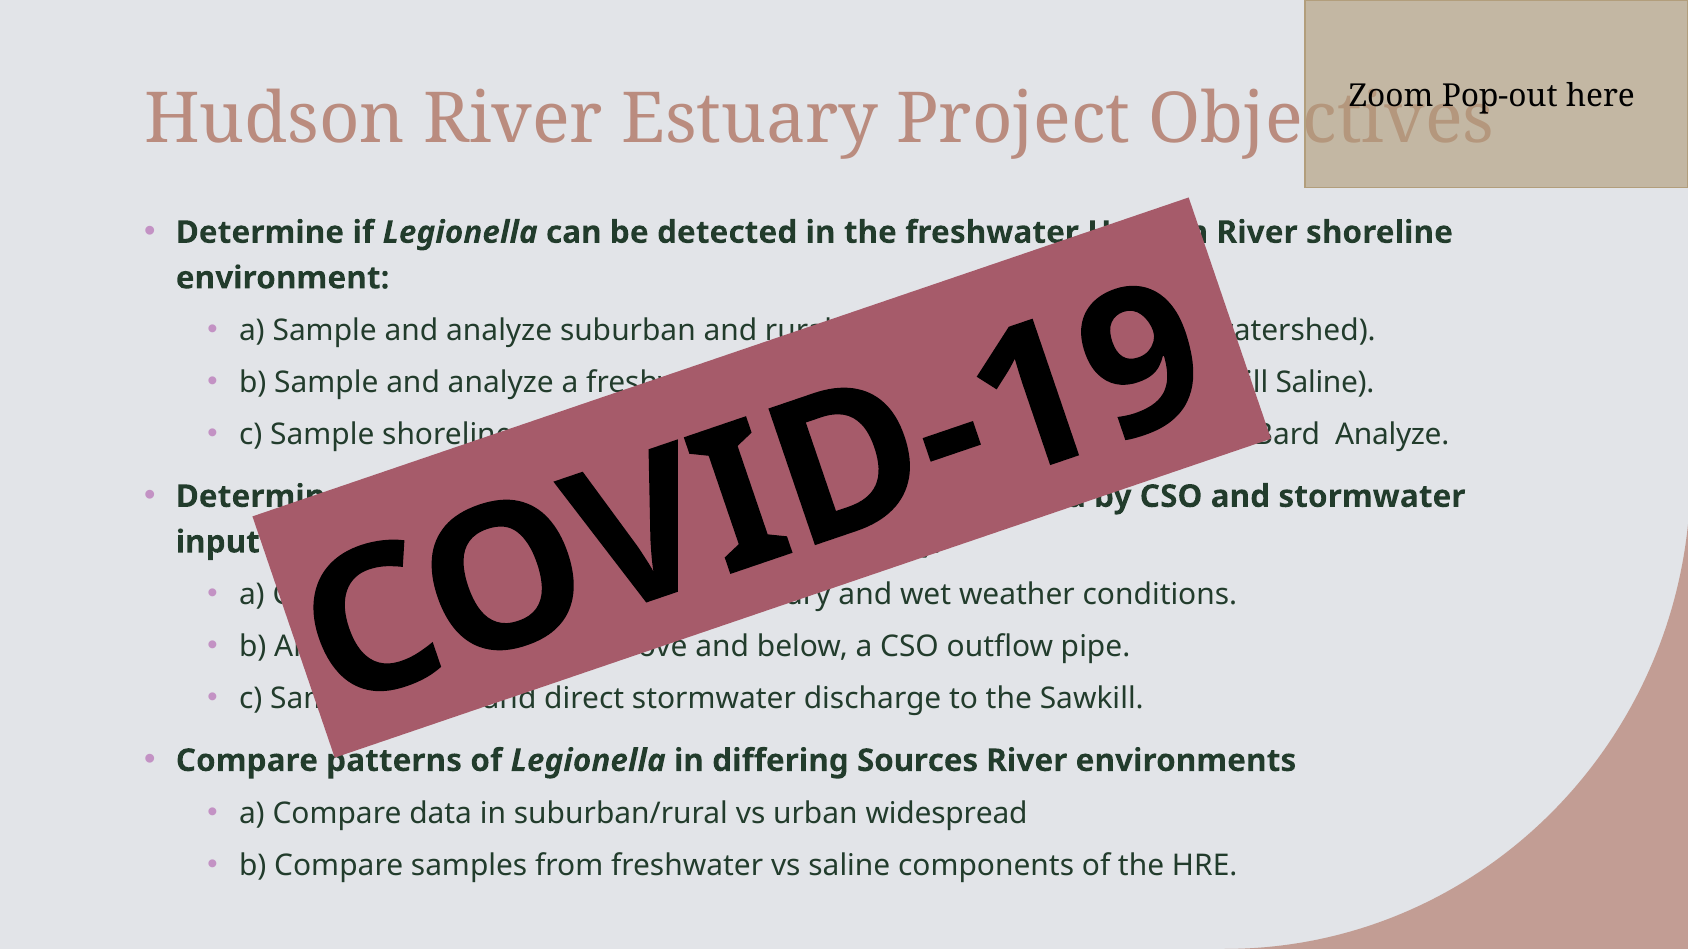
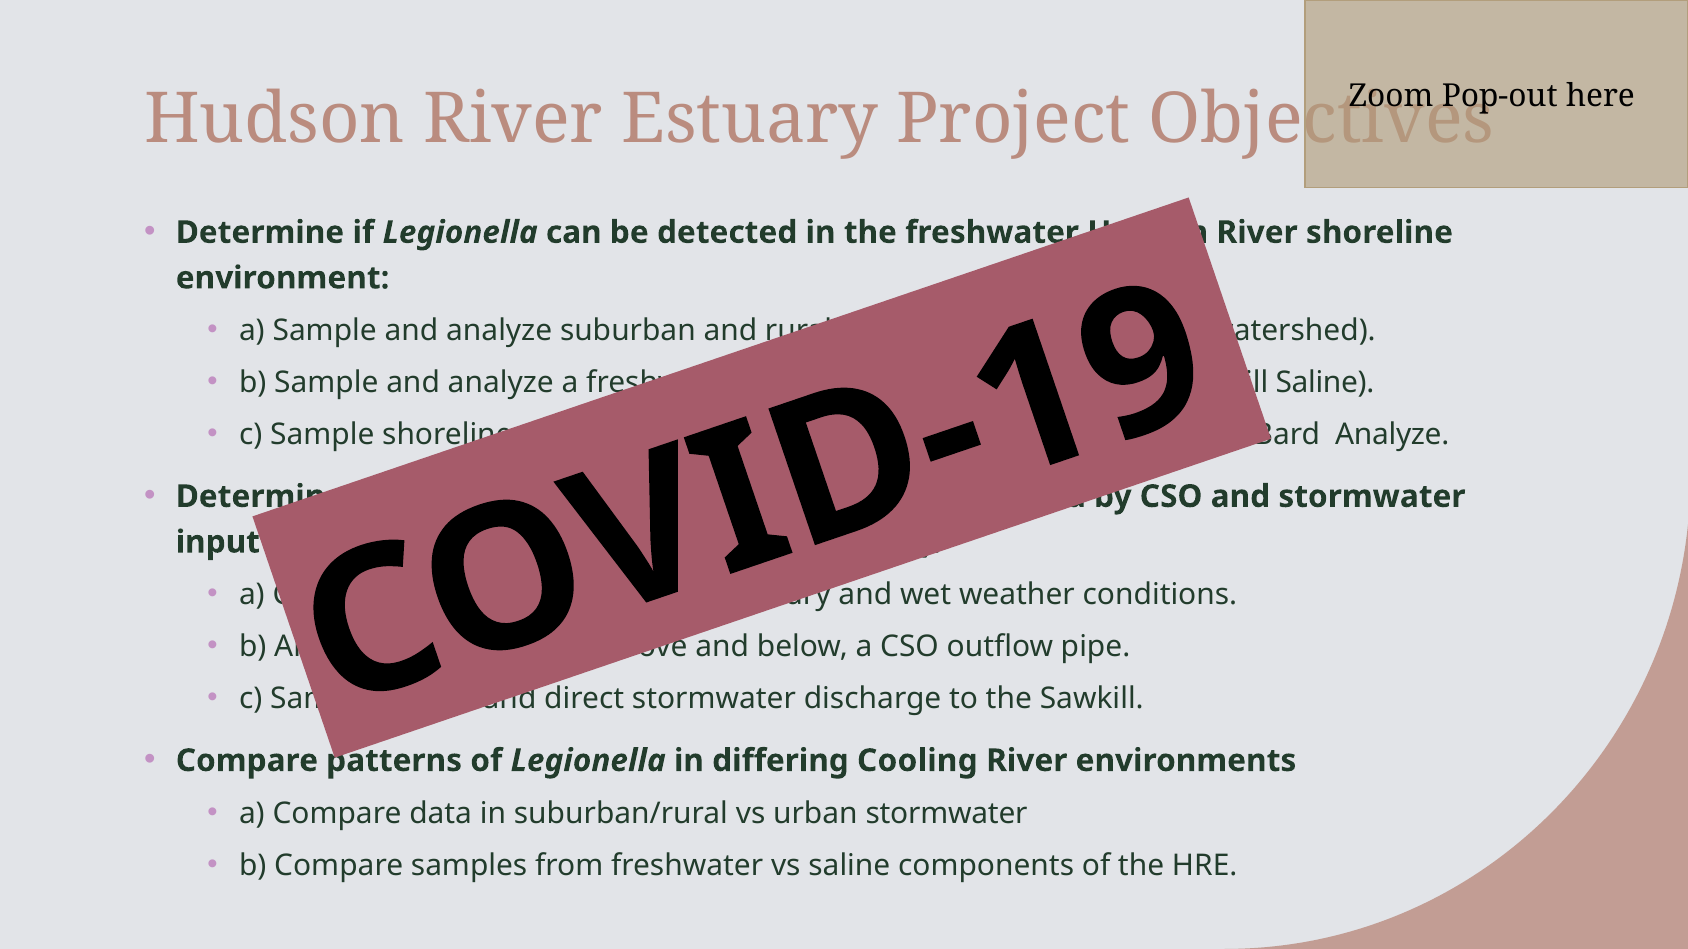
Sources: Sources -> Cooling (917, 761)
urban widespread: widespread -> stormwater (947, 814)
